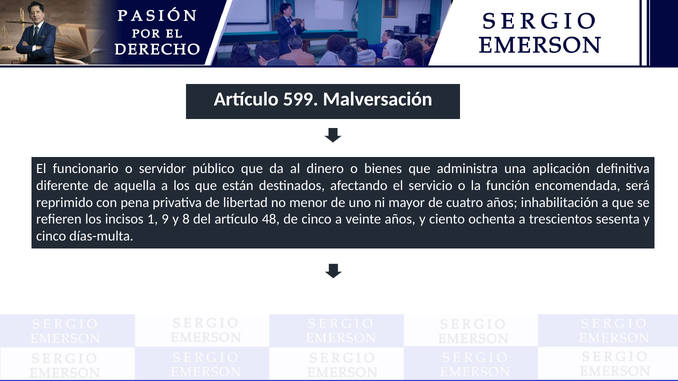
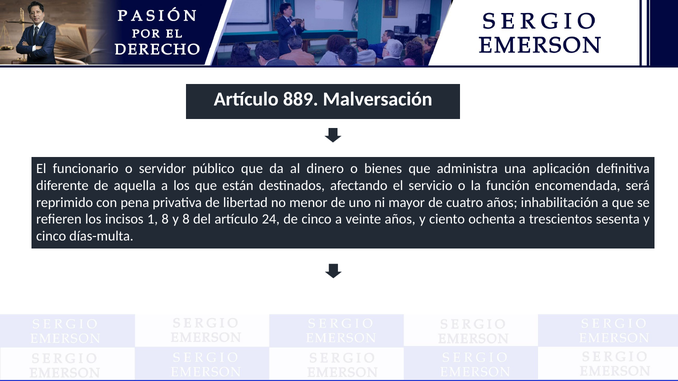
599: 599 -> 889 (301, 99)
1 9: 9 -> 8 (165, 220)
48: 48 -> 24 (271, 220)
